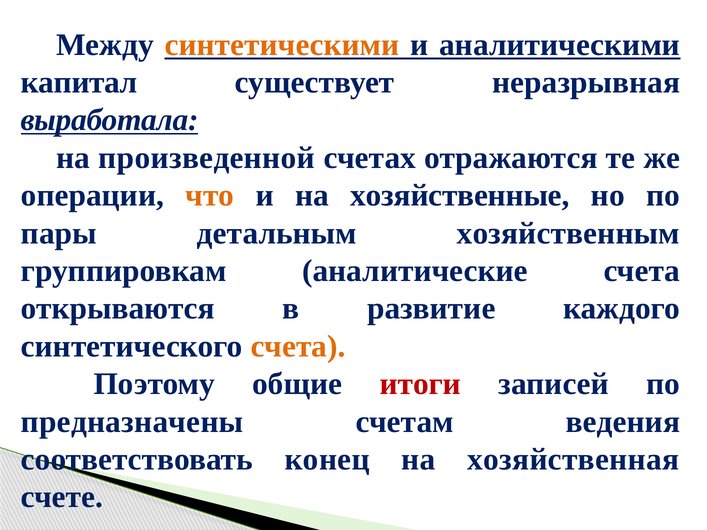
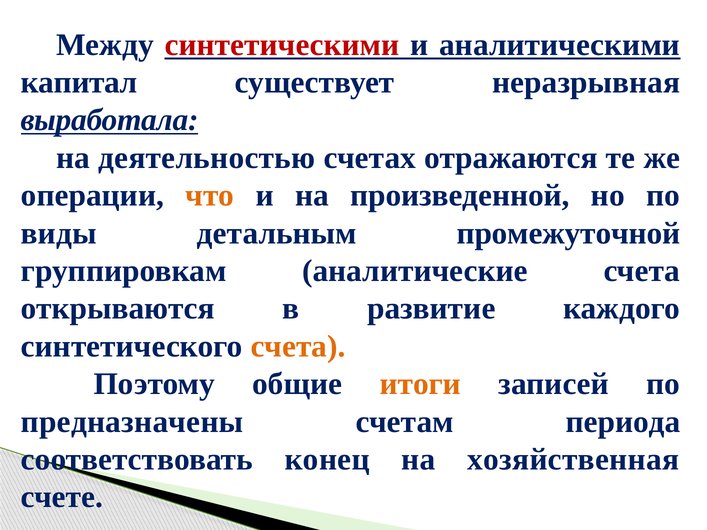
синтетическими colour: orange -> red (282, 45)
произведенной: произведенной -> деятельностью (207, 158)
хозяйственные: хозяйственные -> произведенной (460, 196)
пары: пары -> виды (59, 233)
хозяйственным: хозяйственным -> промежуточной (569, 233)
итоги colour: red -> orange (420, 384)
ведения: ведения -> периода (623, 422)
